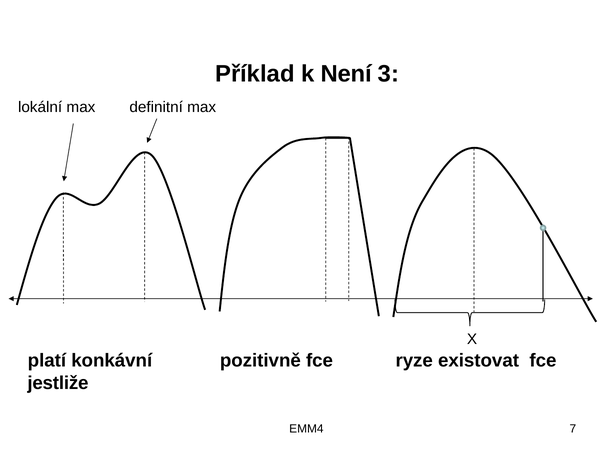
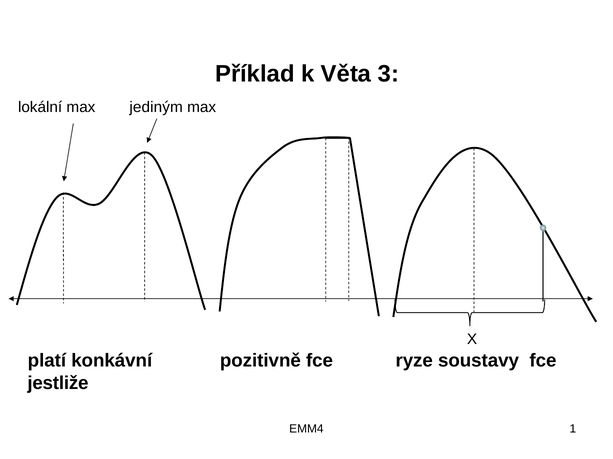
Není: Není -> Věta (346, 74)
definitní: definitní -> jediným (156, 107)
existovat: existovat -> soustavy (479, 361)
7: 7 -> 1 (573, 430)
